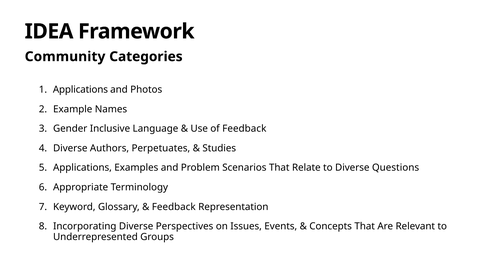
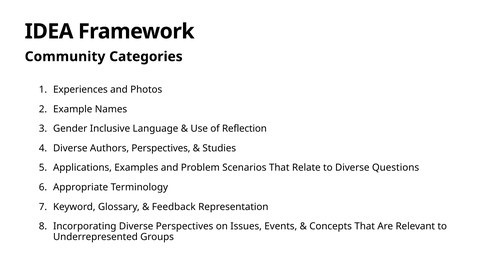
Applications: Applications -> Experiences (80, 89)
of Feedback: Feedback -> Reflection (244, 128)
Authors Perpetuates: Perpetuates -> Perspectives (161, 148)
